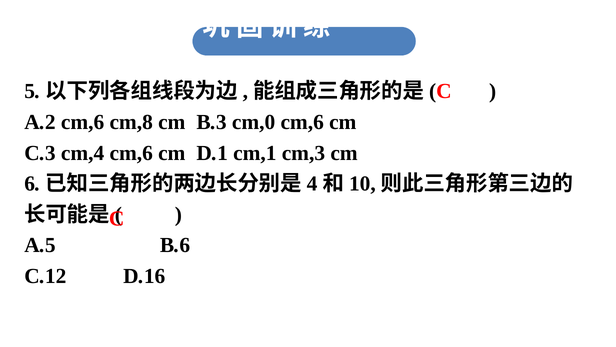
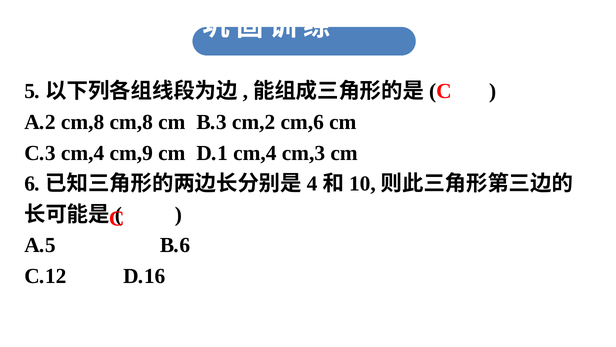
A.2 cm,6: cm,6 -> cm,8 (83, 122)
cm,0: cm,0 -> cm,2 (254, 122)
cm,4 cm,6: cm,6 -> cm,9 (131, 153)
D.1 cm,1: cm,1 -> cm,4 (255, 153)
